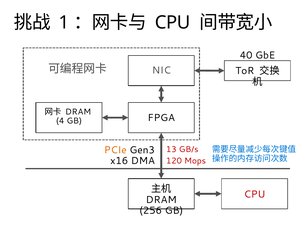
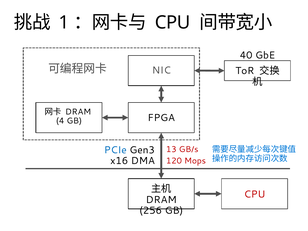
PCIe colour: orange -> blue (115, 150)
